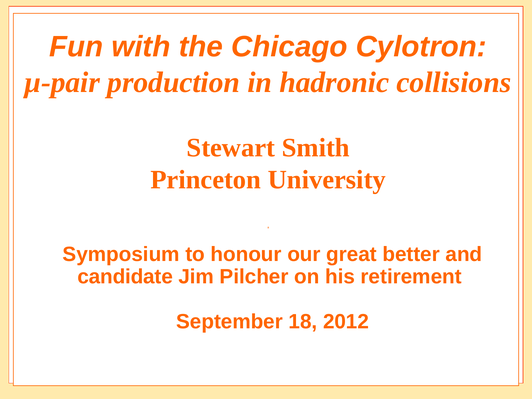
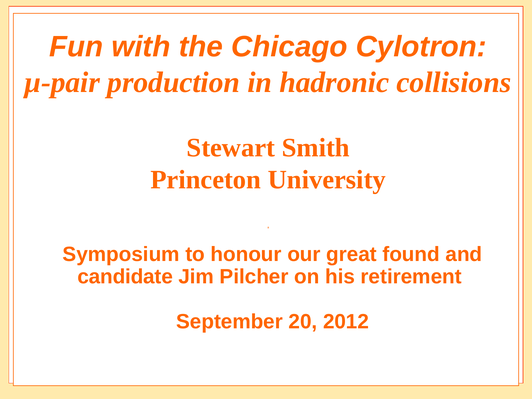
better: better -> found (411, 254)
18: 18 -> 20 (303, 322)
